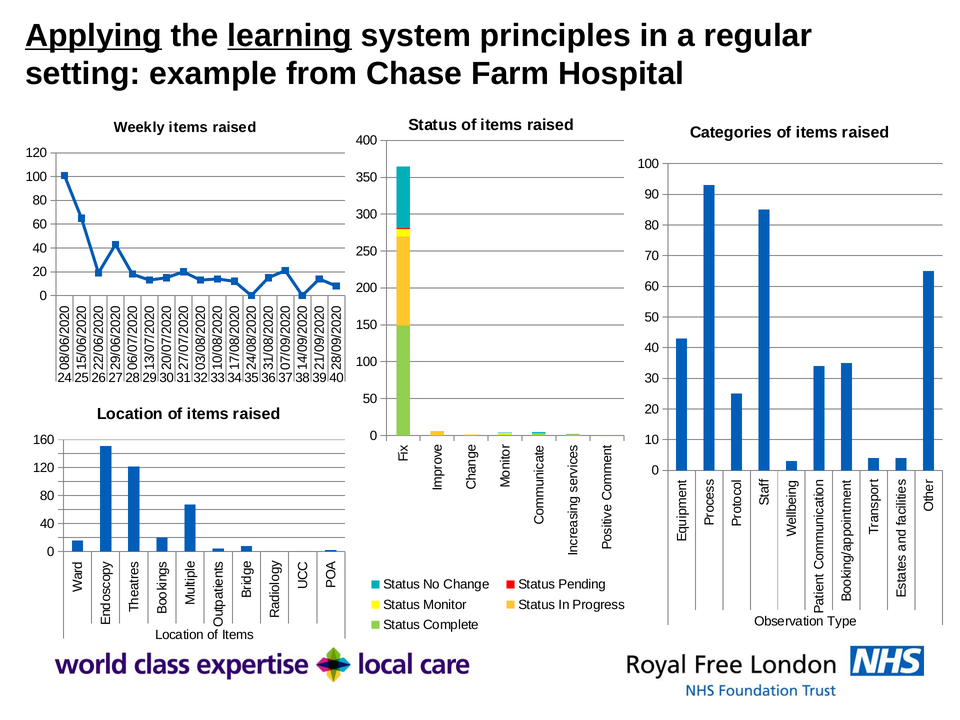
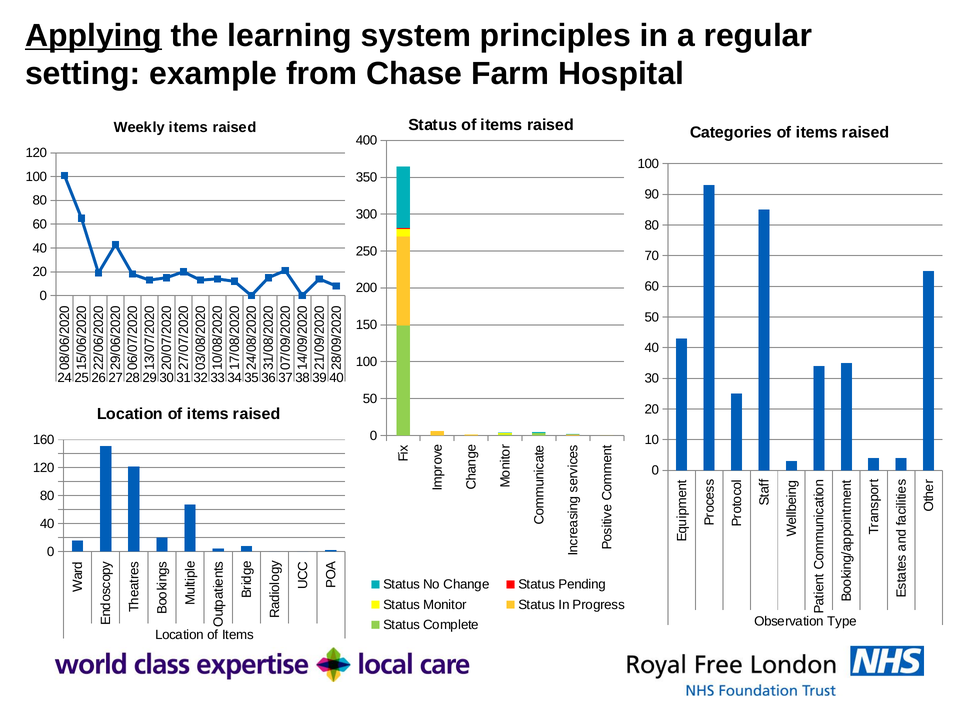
learning underline: present -> none (290, 35)
